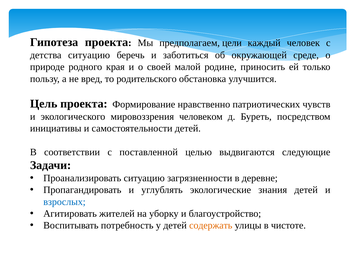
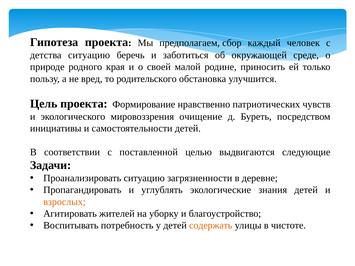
цели: цели -> сбор (232, 43)
человеком: человеком -> очищение (201, 117)
взрослых colour: blue -> orange (64, 202)
